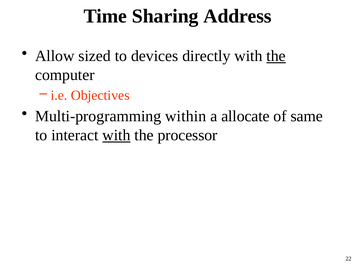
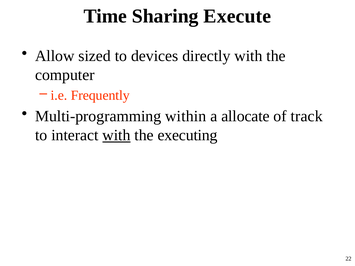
Address: Address -> Execute (237, 16)
the underline: present -> none (276, 56)
Objectives: Objectives -> Frequently (100, 95)
same: same -> track (307, 116)
processor: processor -> executing (188, 135)
